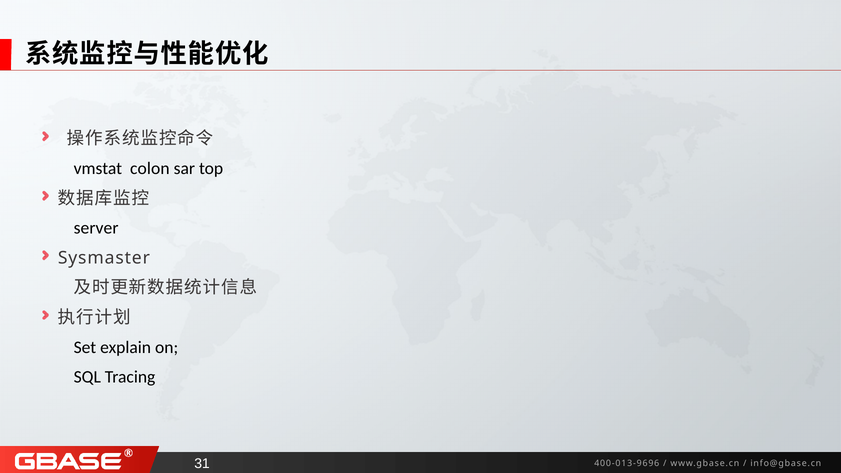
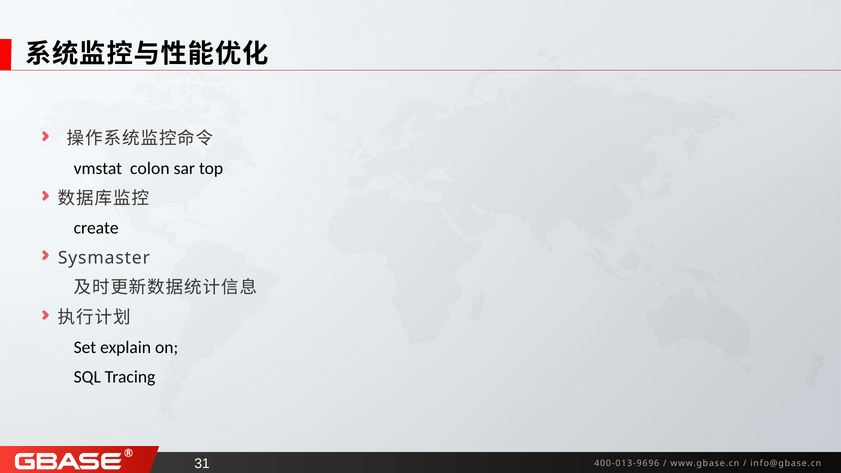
server: server -> create (96, 228)
